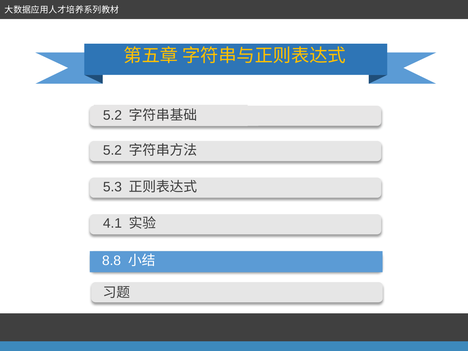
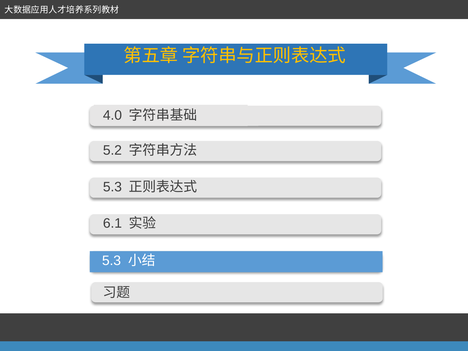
5.2: 5.2 -> 4.0 (112, 115)
4.1: 4.1 -> 6.1 (112, 223)
8.8: 8.8 -> 5.3 (112, 261)
